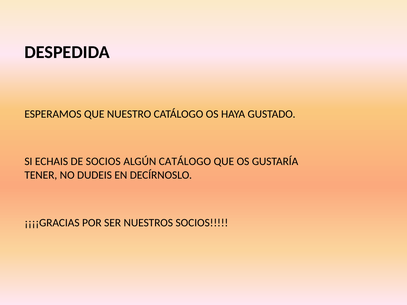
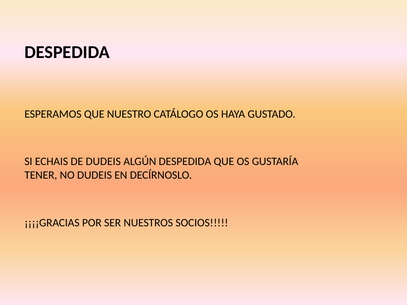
DE SOCIOS: SOCIOS -> DUDEIS (103, 162)
ALGÚN CATÁLOGO: CATÁLOGO -> DESPEDIDA (185, 162)
